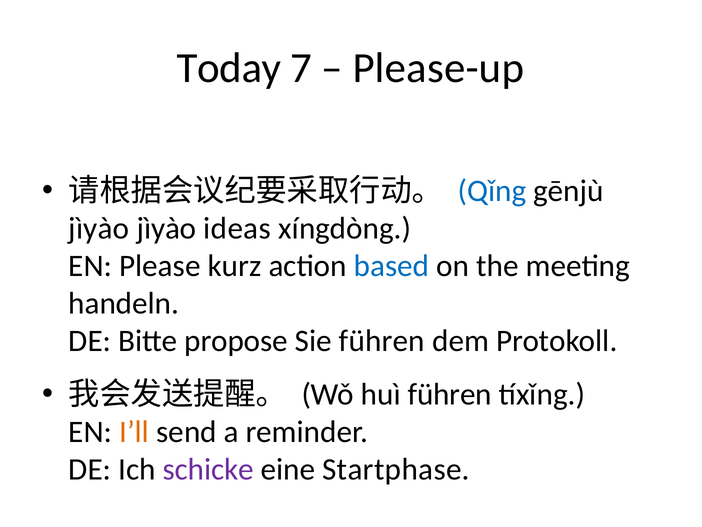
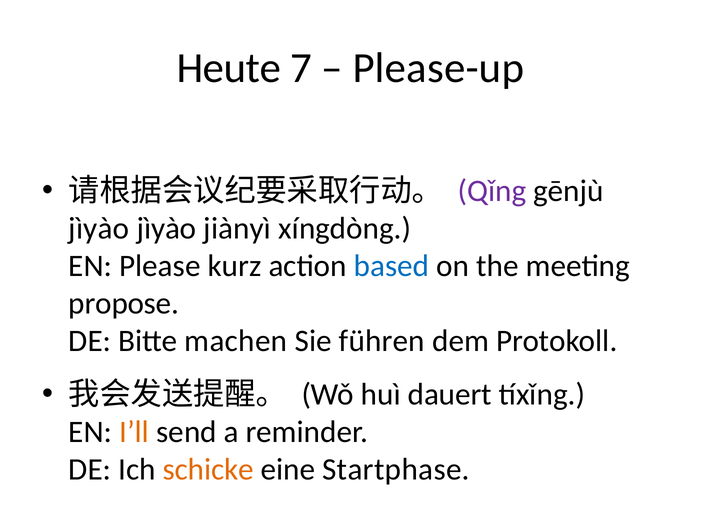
Today: Today -> Heute (229, 68)
Qǐng colour: blue -> purple (492, 191)
ideas: ideas -> jiànyì (237, 228)
handeln: handeln -> propose (124, 303)
propose: propose -> machen (236, 341)
huì führen: führen -> dauert (450, 394)
schicke colour: purple -> orange (208, 469)
